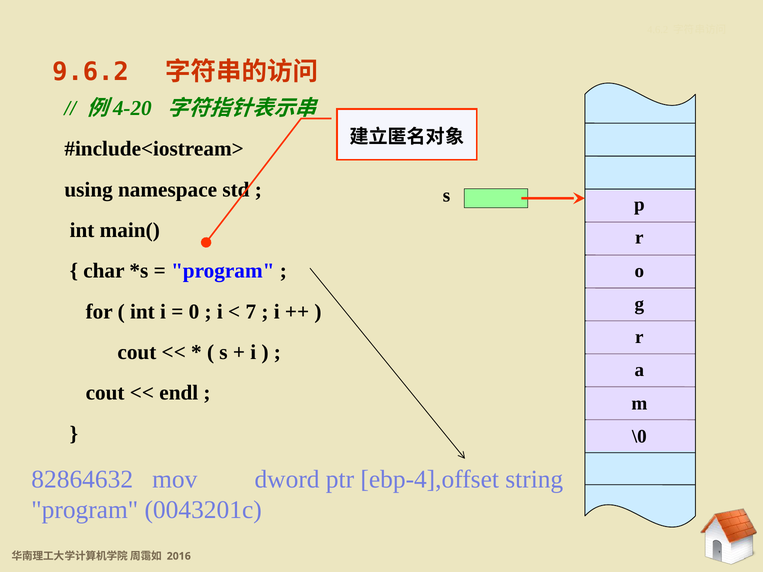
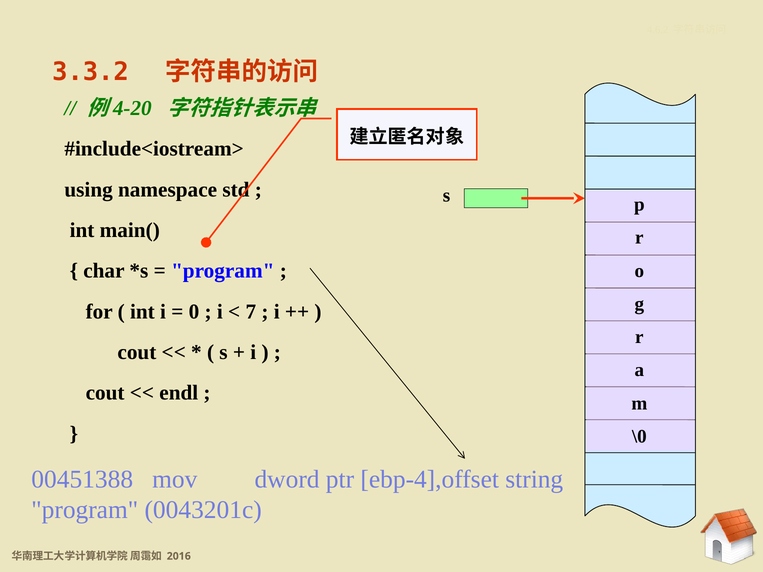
9.6.2: 9.6.2 -> 3.3.2 (90, 72)
82864632: 82864632 -> 00451388 (82, 480)
